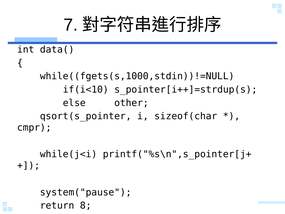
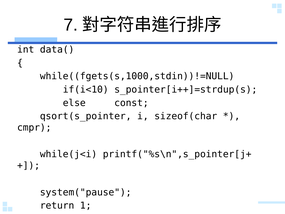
other: other -> const (131, 103)
8: 8 -> 1 (86, 205)
